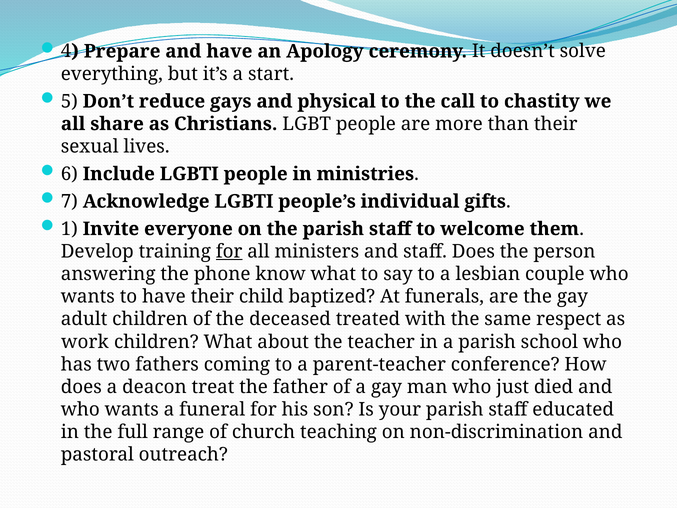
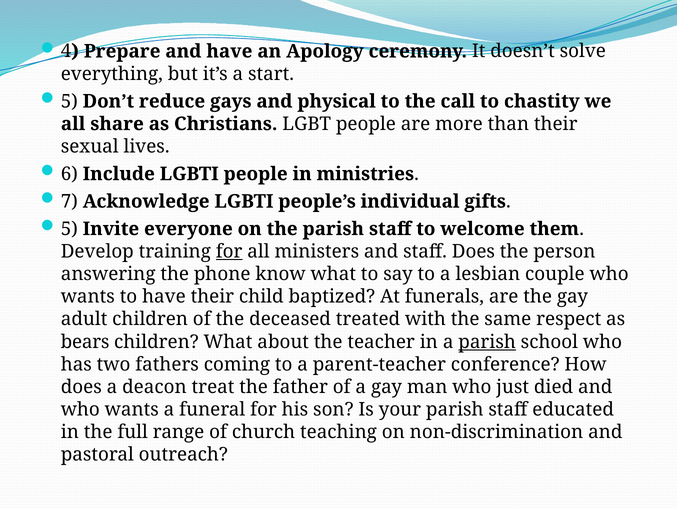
1: 1 -> 5 (69, 229)
work: work -> bears (85, 342)
parish underline: none -> present (487, 342)
